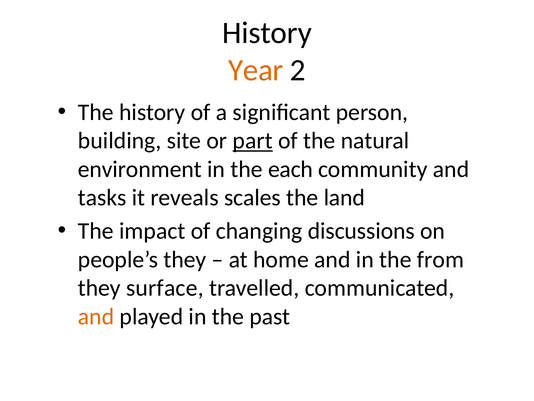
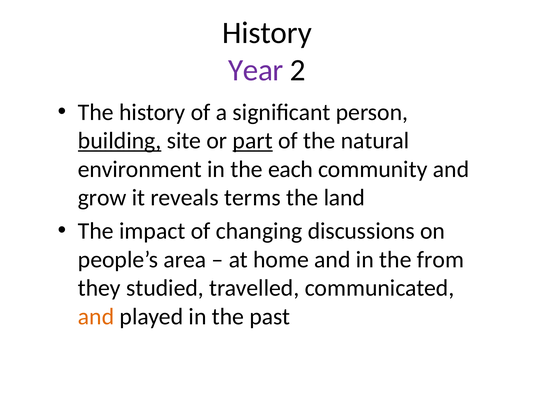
Year colour: orange -> purple (256, 70)
building underline: none -> present (120, 141)
tasks: tasks -> grow (102, 197)
scales: scales -> terms (252, 197)
people’s they: they -> area (185, 259)
surface: surface -> studied (165, 288)
